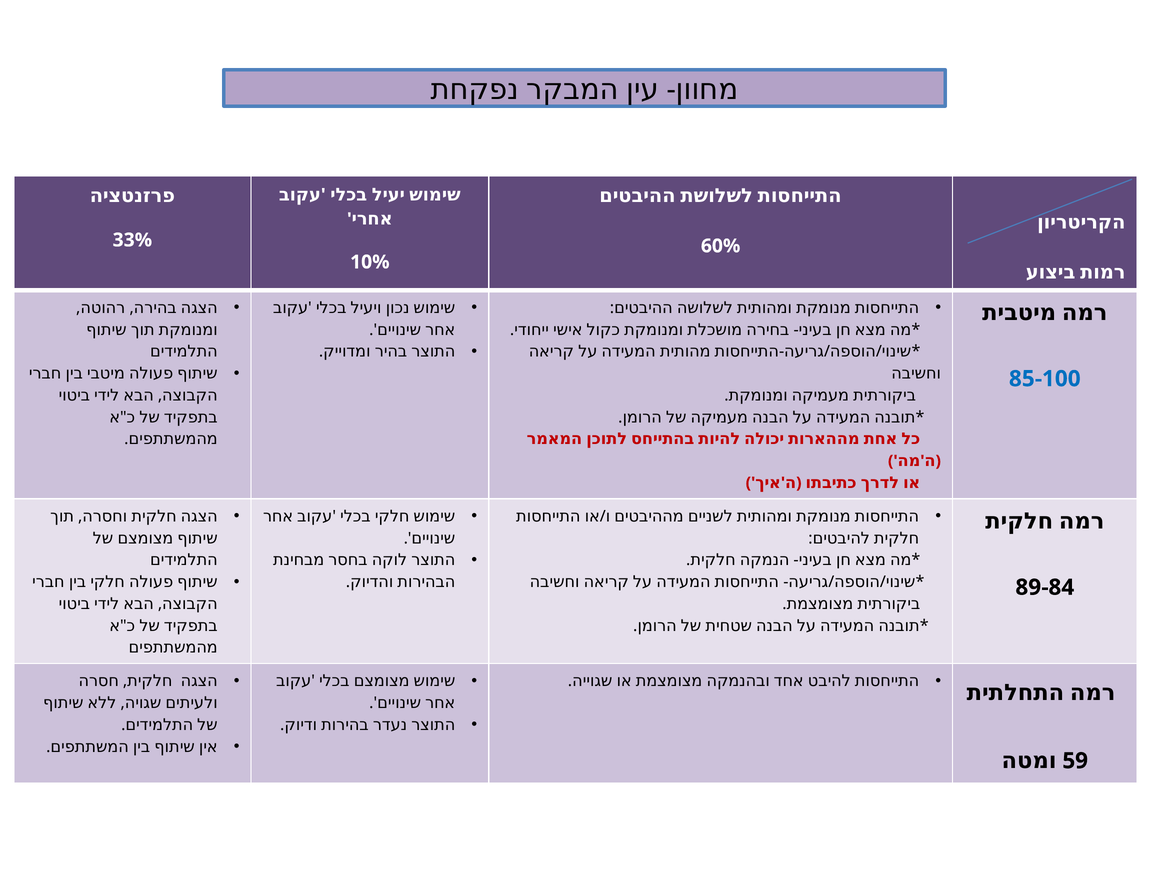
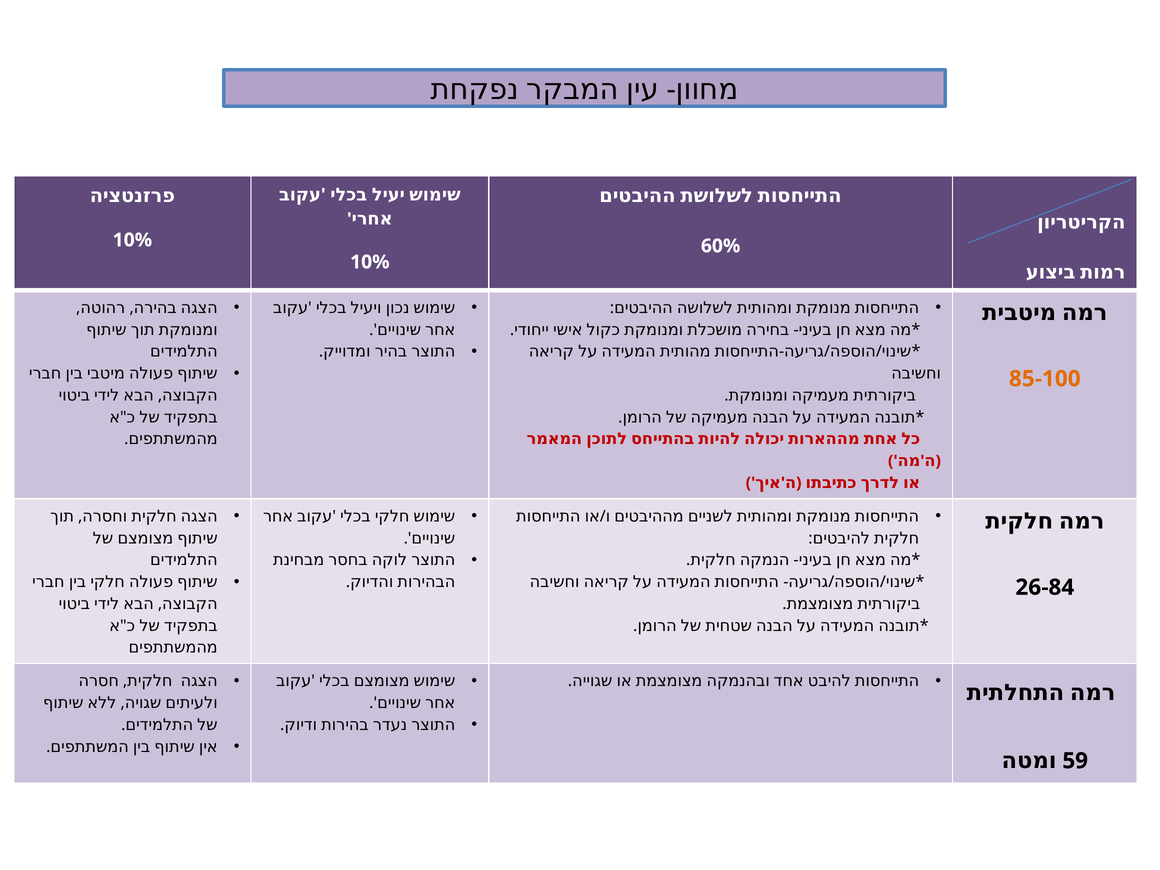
33%: 33% -> 10% (132, 240)
85-100 colour: blue -> orange (1045, 379)
89-84: 89-84 -> 26-84 (1045, 587)
